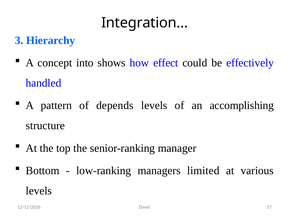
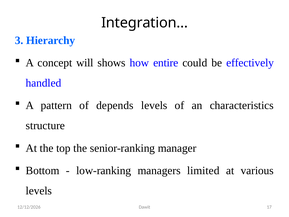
into: into -> will (85, 63)
effect: effect -> entire (166, 63)
accomplishing: accomplishing -> characteristics (242, 105)
